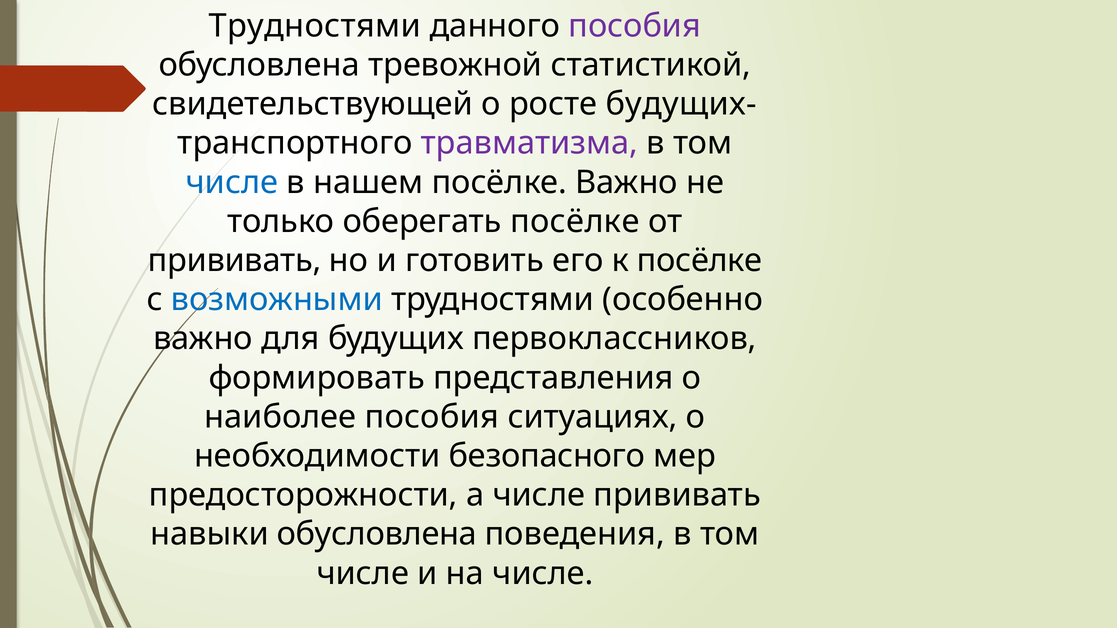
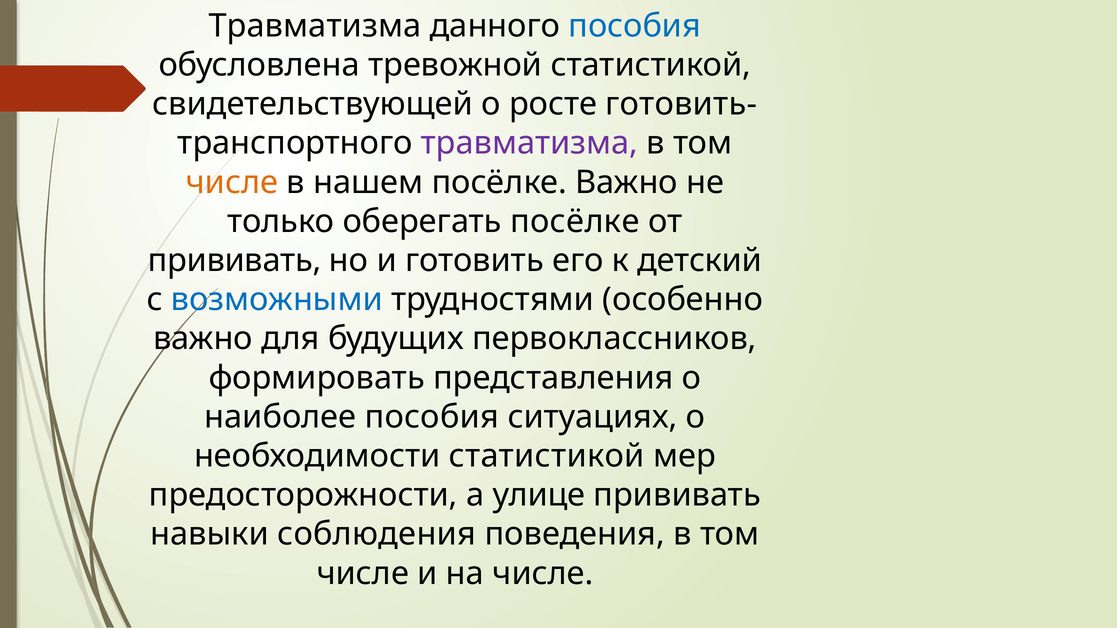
Трудностями: Трудностями -> Травматизма (315, 26)
пособия colour: purple -> blue (635, 26)
будущих-: будущих- -> готовить- (681, 104)
числе colour: blue -> orange (232, 182)
к посёлке: посёлке -> детский (700, 261)
необходимости безопасного: безопасного -> статистикой (547, 456)
а числе: числе -> улице (539, 495)
навыки обусловлена: обусловлена -> соблюдения (377, 534)
